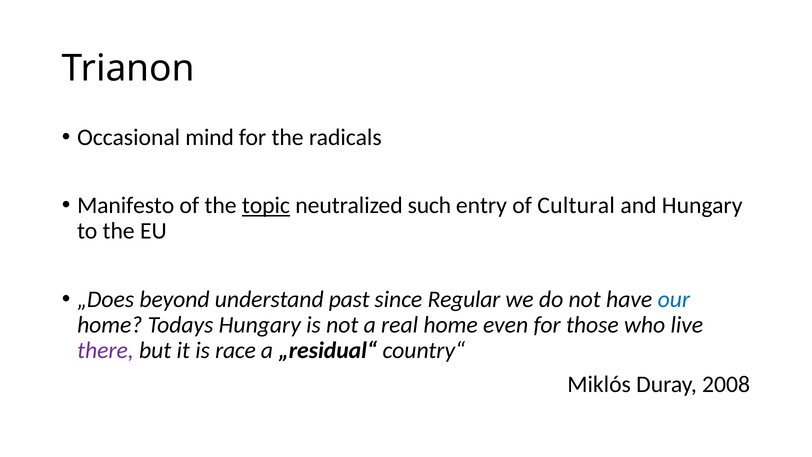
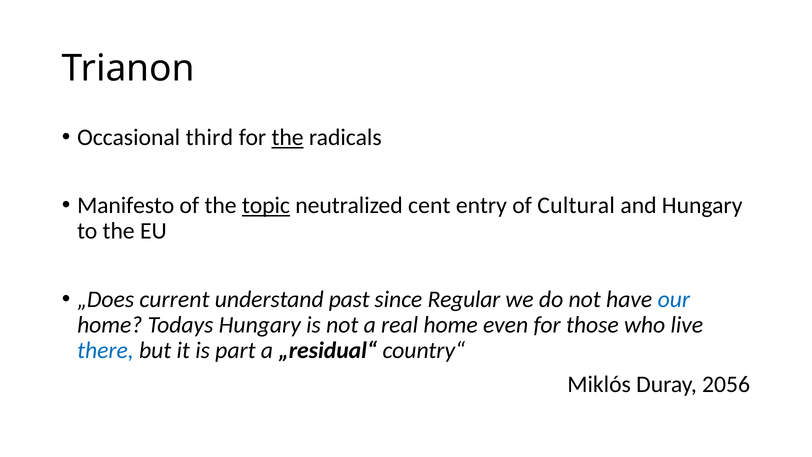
mind: mind -> third (209, 137)
the underline: none -> present (288, 137)
such: such -> cent (429, 205)
beyond: beyond -> current (174, 299)
there colour: purple -> blue (105, 350)
race: race -> part (235, 350)
2008: 2008 -> 2056 (726, 384)
